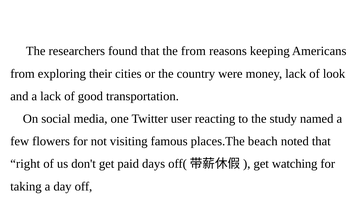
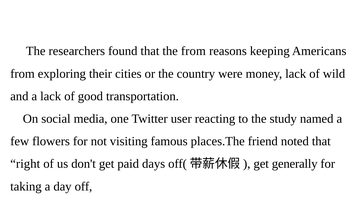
look: look -> wild (334, 74)
beach: beach -> friend (263, 142)
watching: watching -> generally (295, 164)
